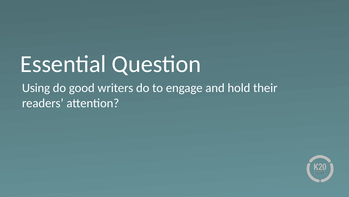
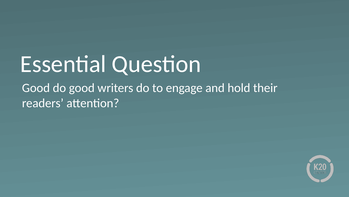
Using: Using -> Good (36, 88)
